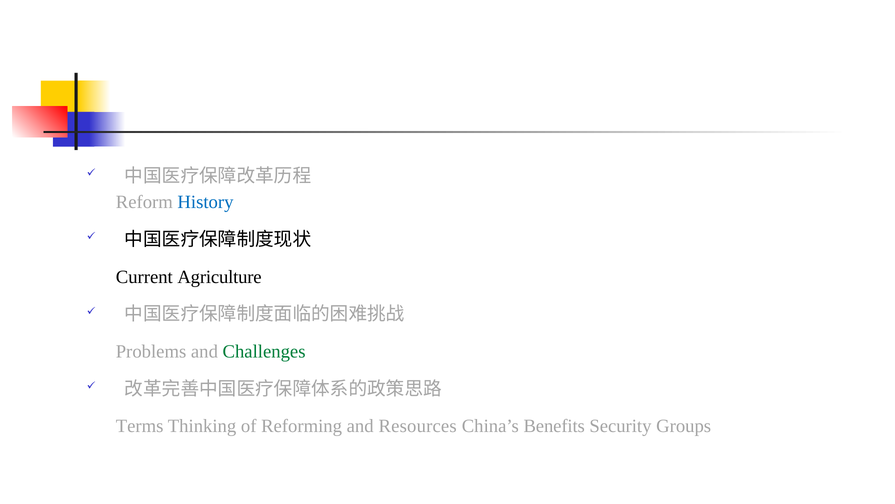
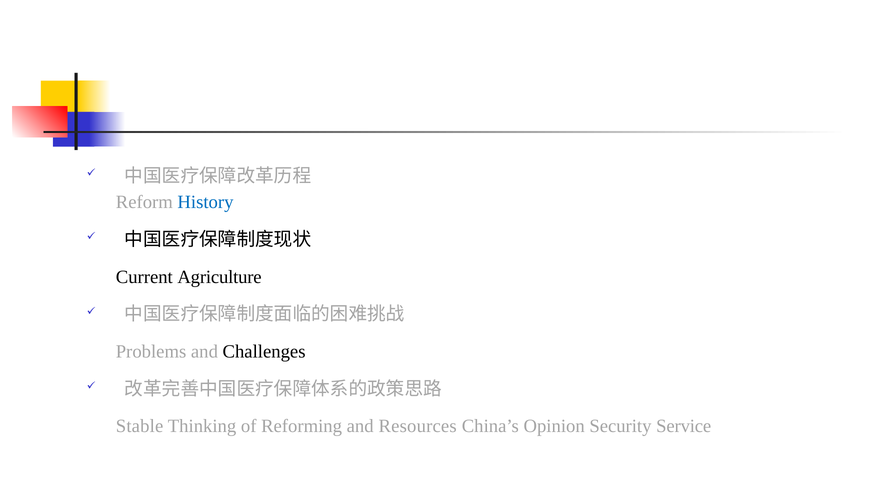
Challenges colour: green -> black (264, 351)
Terms: Terms -> Stable (140, 426)
Benefits: Benefits -> Opinion (554, 426)
Groups: Groups -> Service (684, 426)
